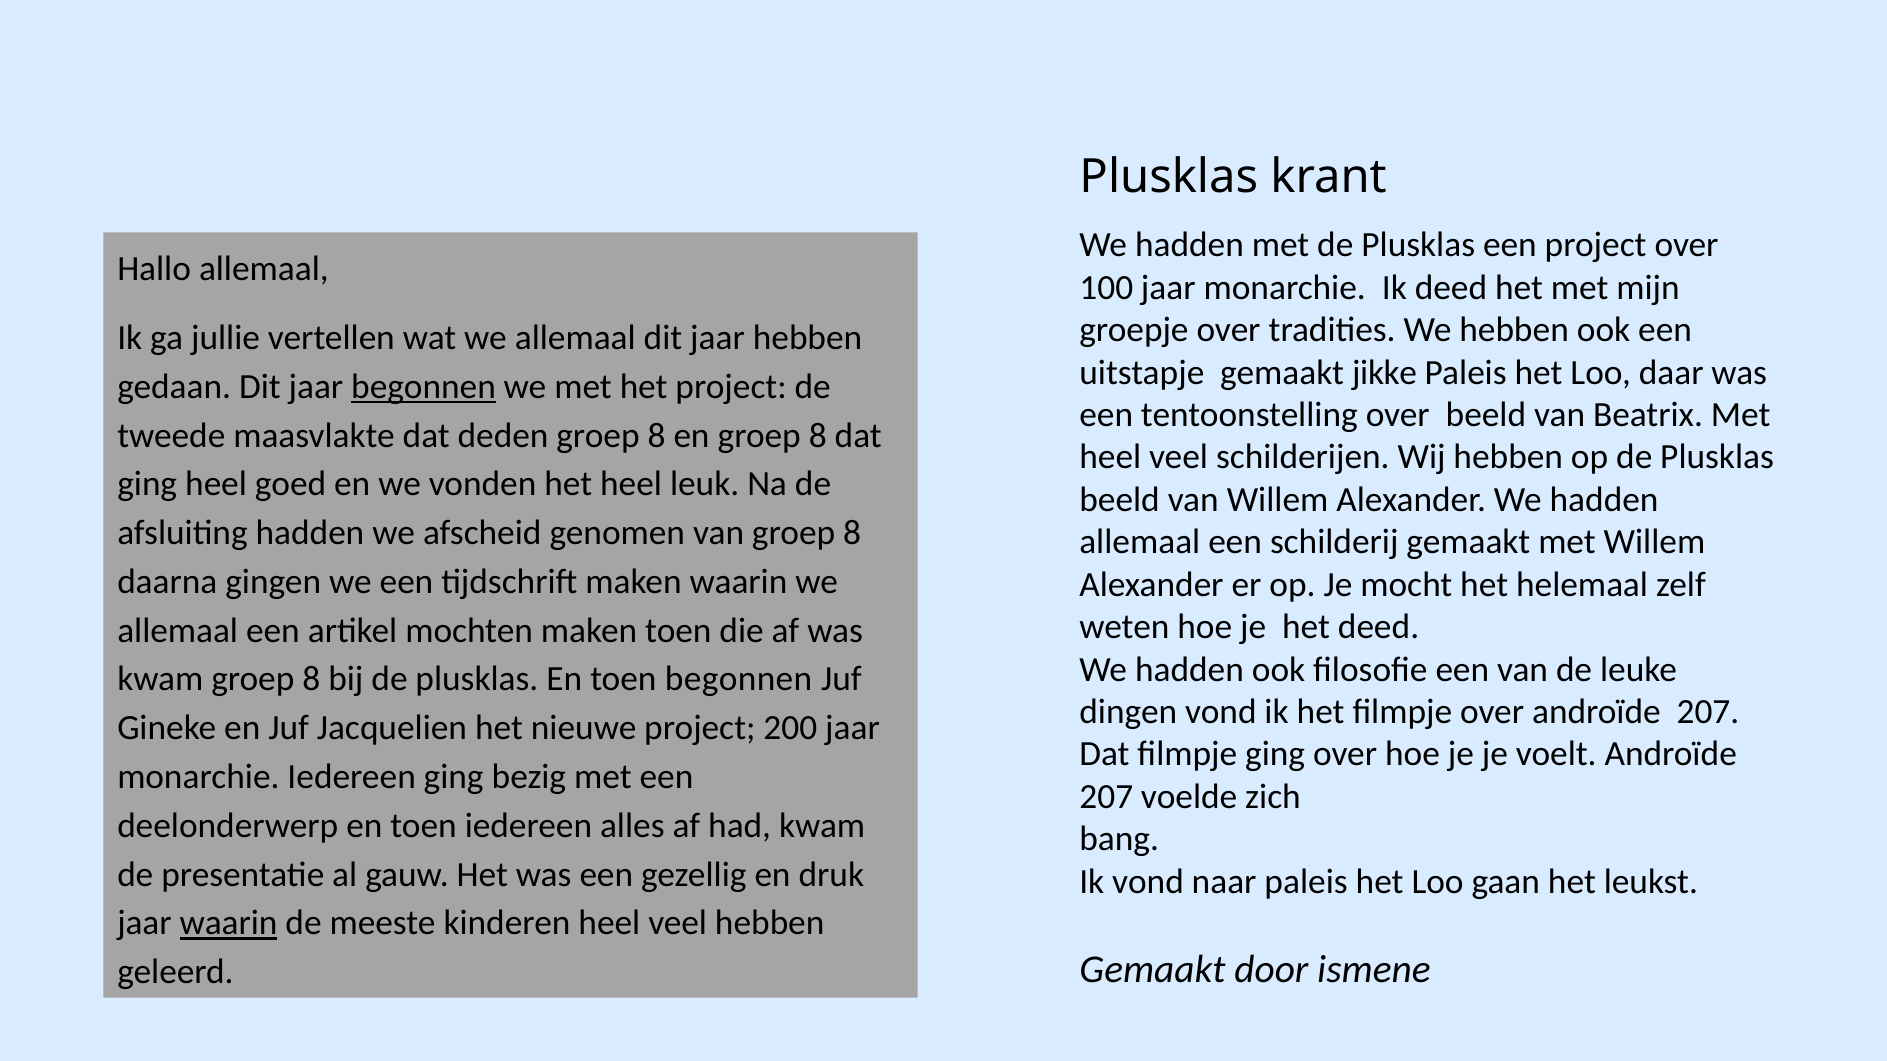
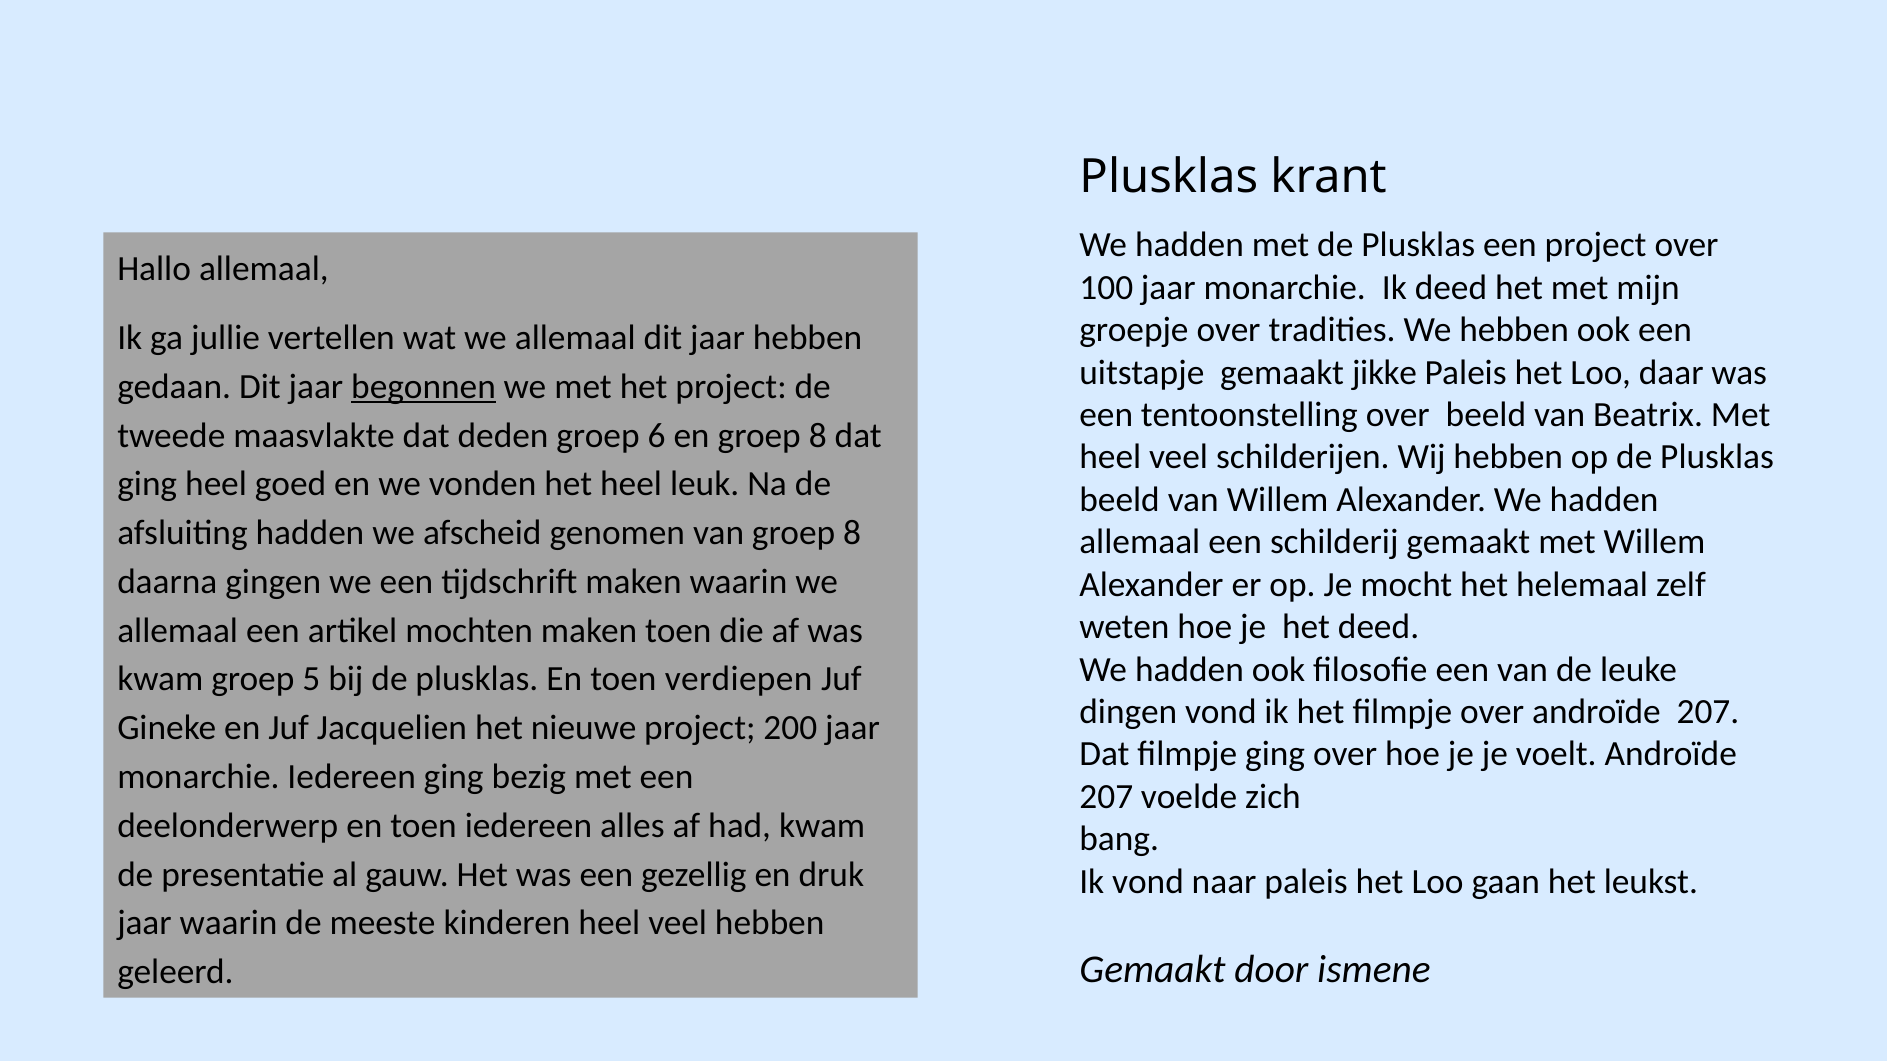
deden groep 8: 8 -> 6 (657, 436)
kwam groep 8: 8 -> 5 (311, 680)
toen begonnen: begonnen -> verdiepen (739, 680)
waarin underline: present -> none (229, 924)
